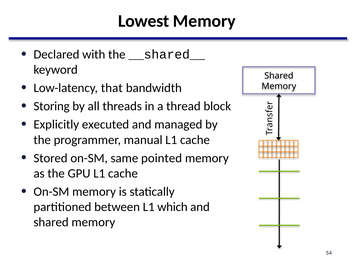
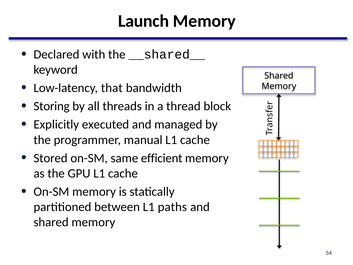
Lowest: Lowest -> Launch (144, 21)
pointed: pointed -> efficient (162, 158)
which: which -> paths (172, 207)
